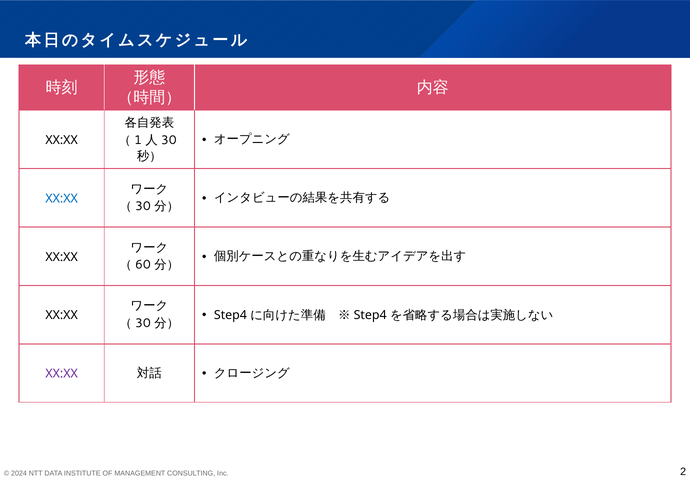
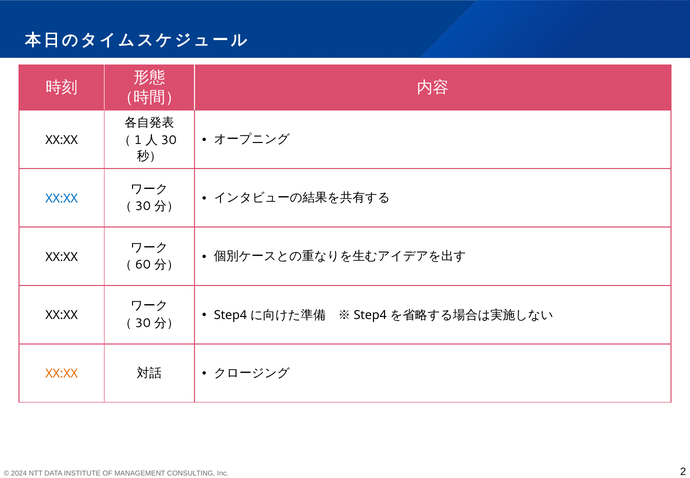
XX:XX colour: purple -> orange (62, 374)
